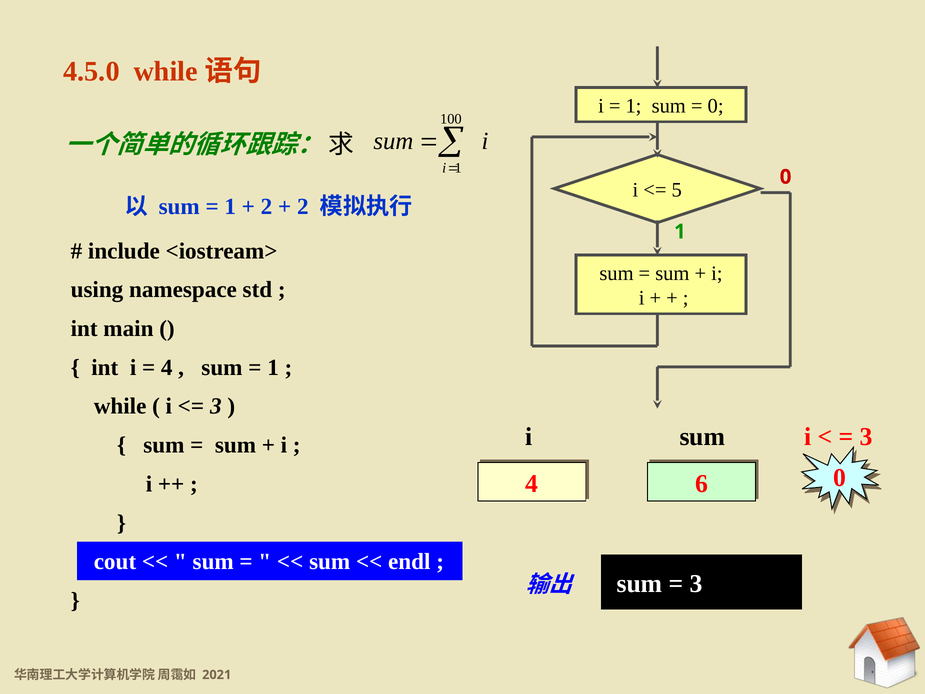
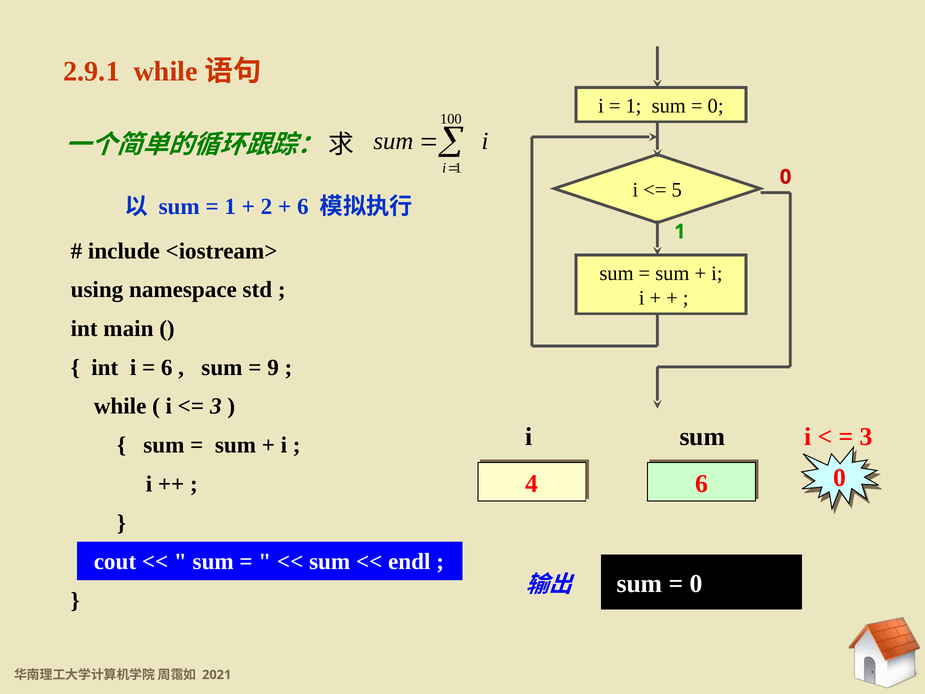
4.5.0: 4.5.0 -> 2.9.1 (91, 71)
2: 2 -> 6 (303, 206)
4: 4 -> 6 (167, 367)
1: 1 -> 9 (273, 367)
3: 3 -> 0 (696, 584)
